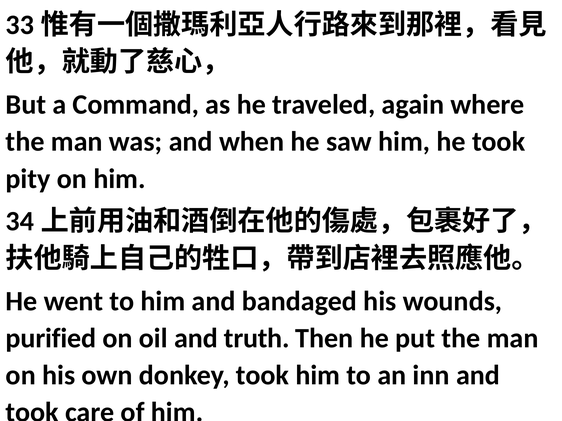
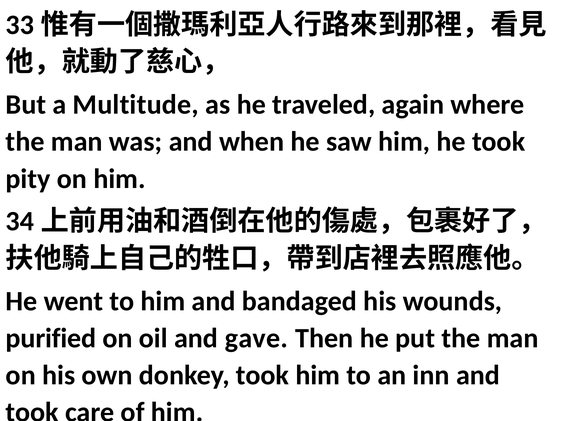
Command: Command -> Multitude (136, 105)
truth: truth -> gave (256, 339)
